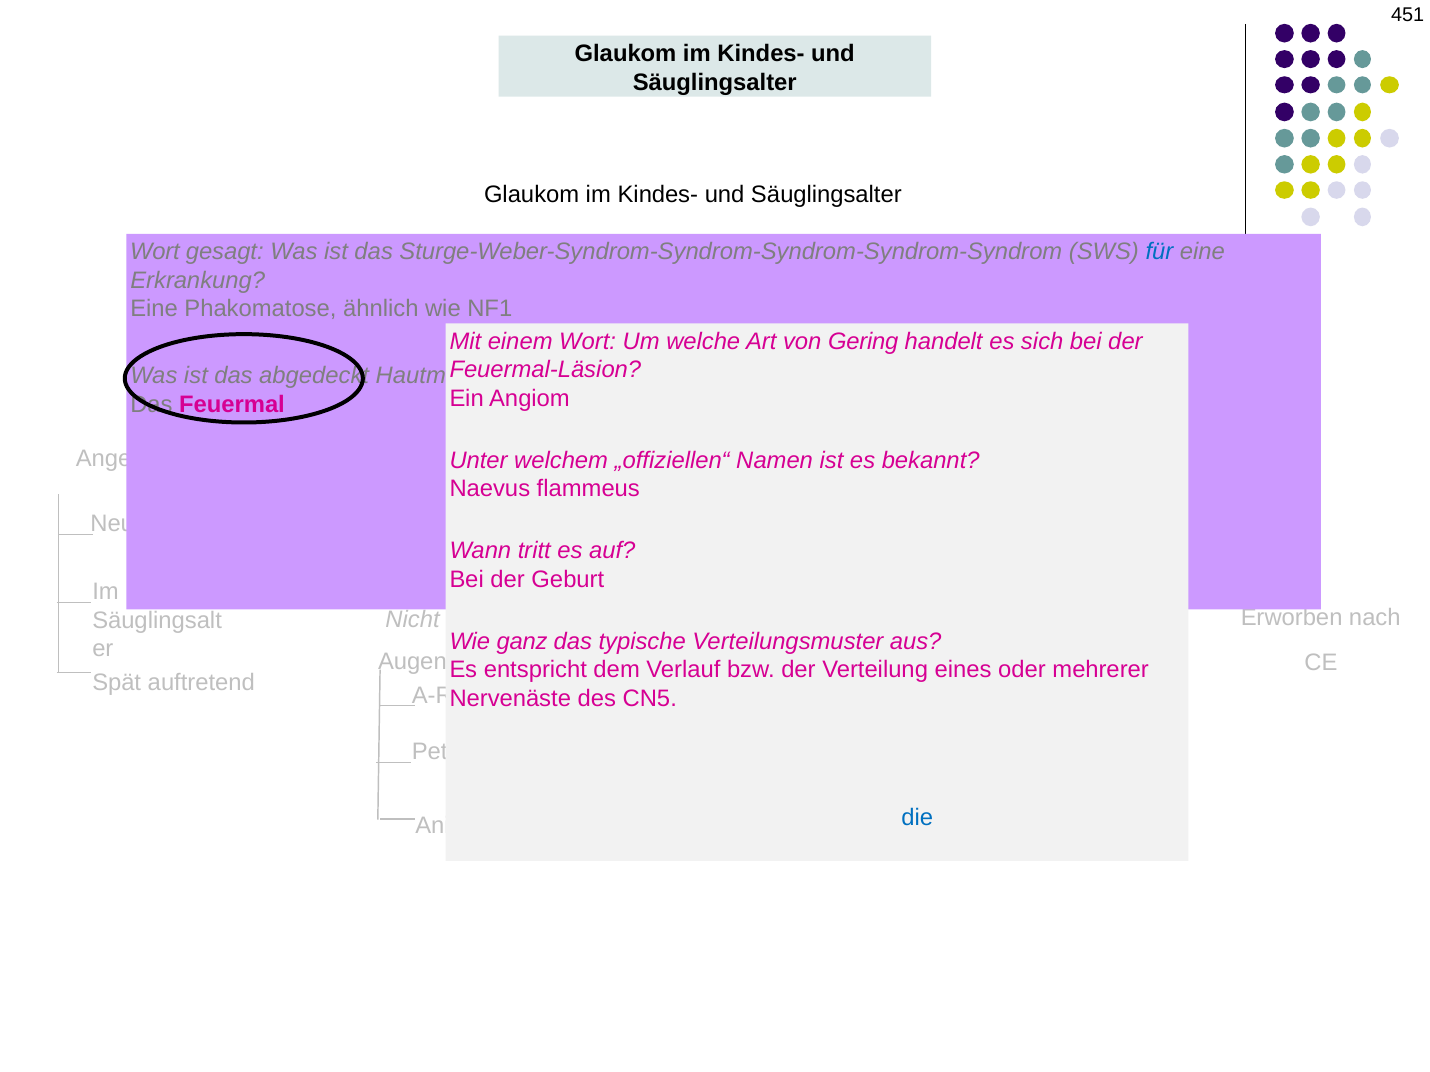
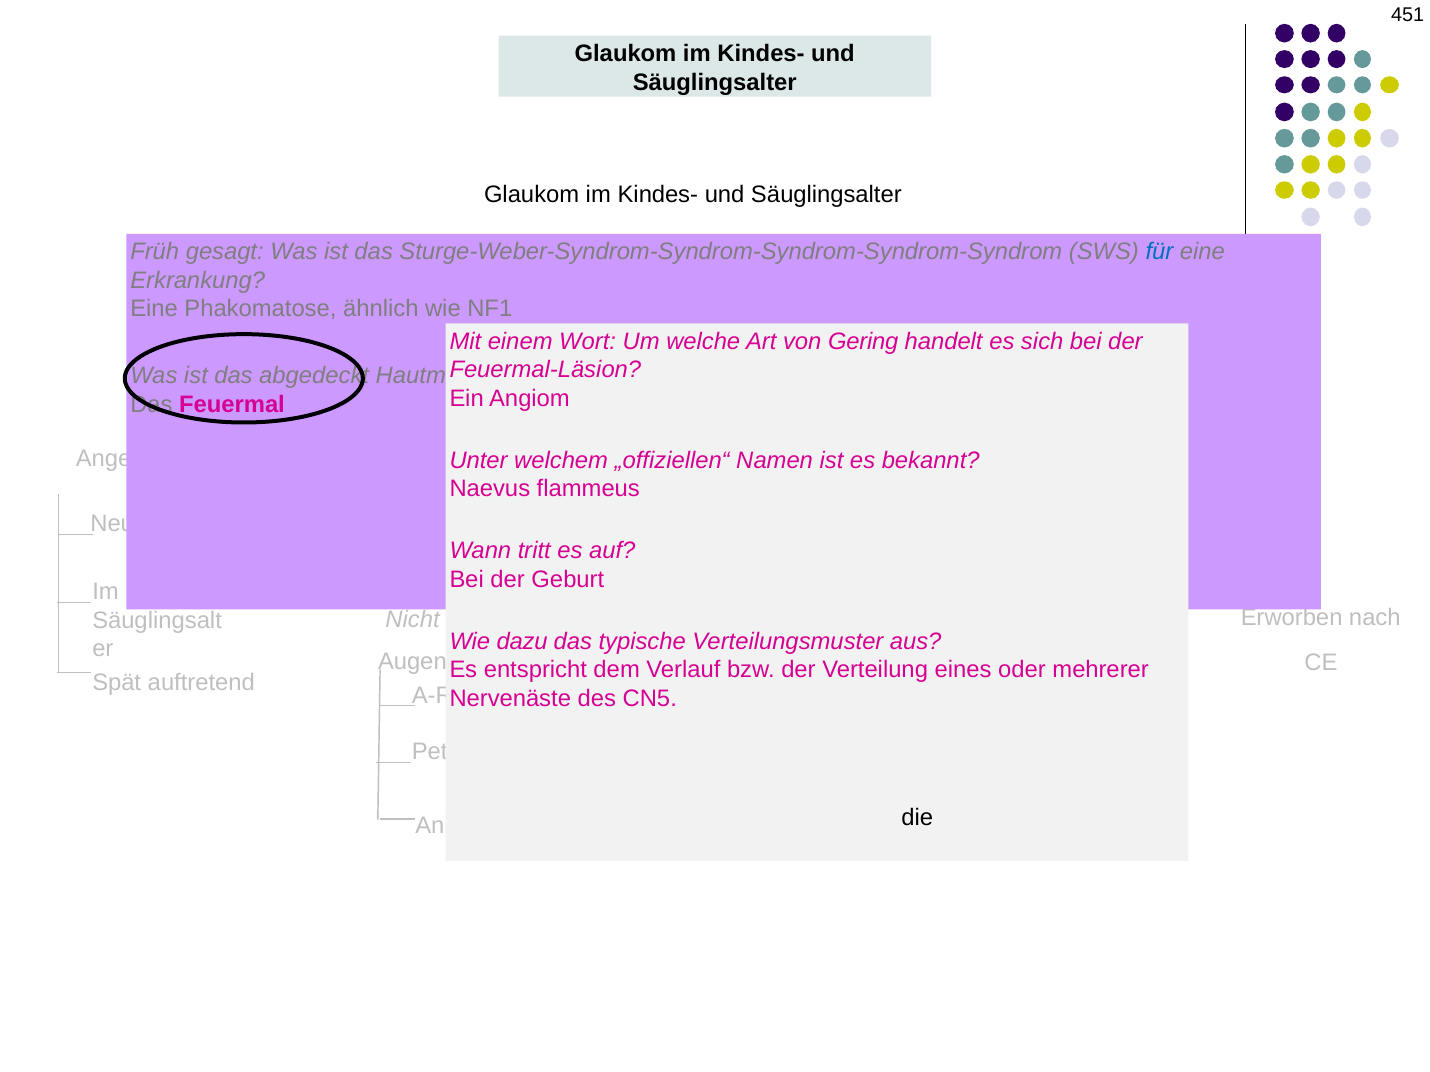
Wort: Wort -> Früh (155, 252)
ganz: ganz -> dazu (522, 642)
die colour: blue -> black (917, 818)
